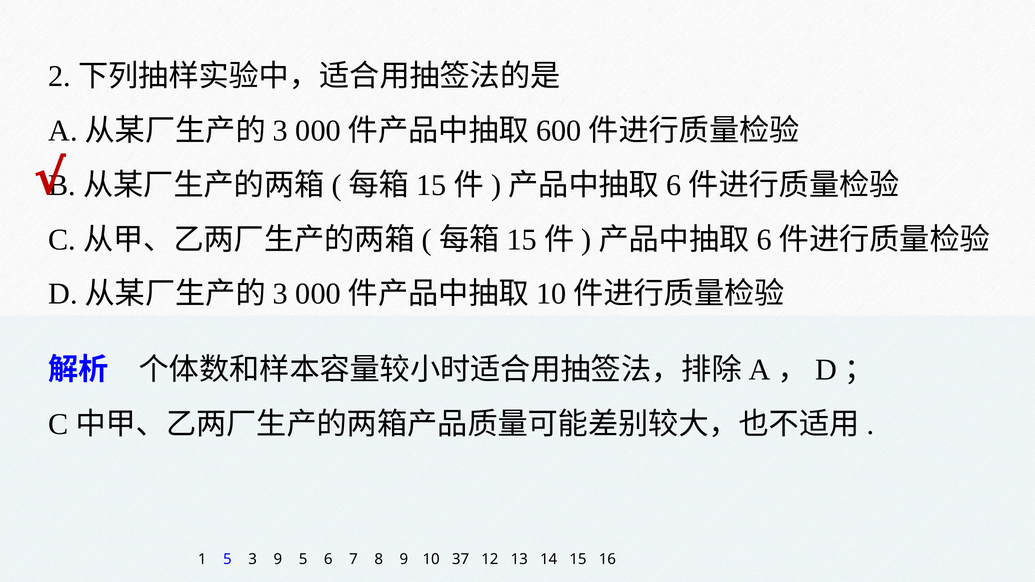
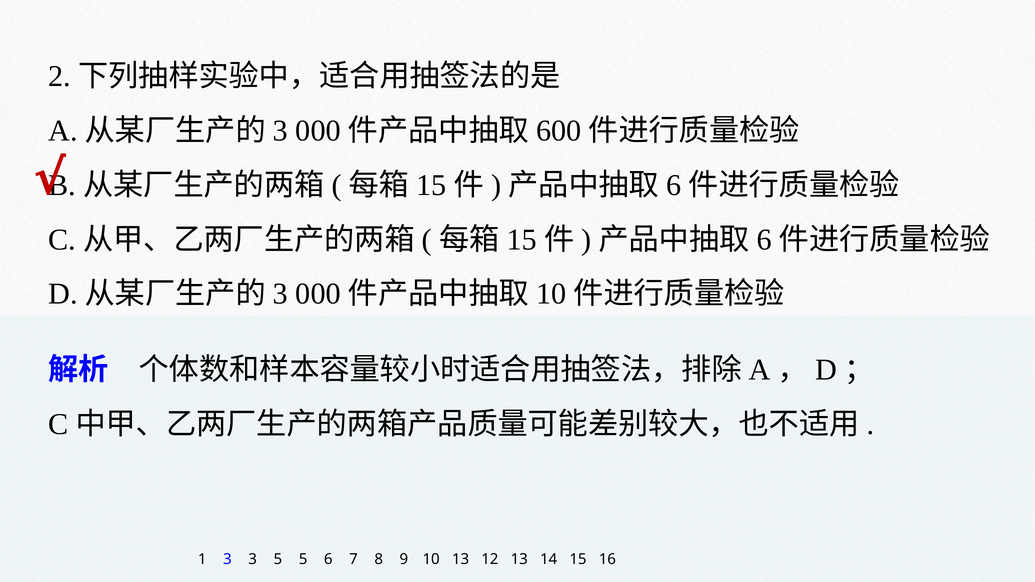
1 5: 5 -> 3 (227, 560)
3 9: 9 -> 5 (278, 560)
10 37: 37 -> 13 (461, 560)
